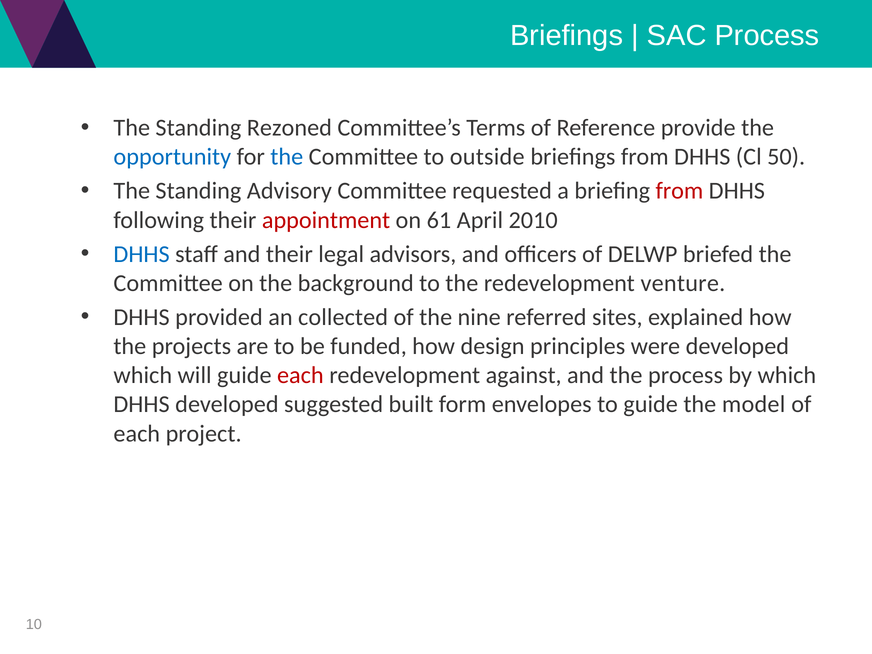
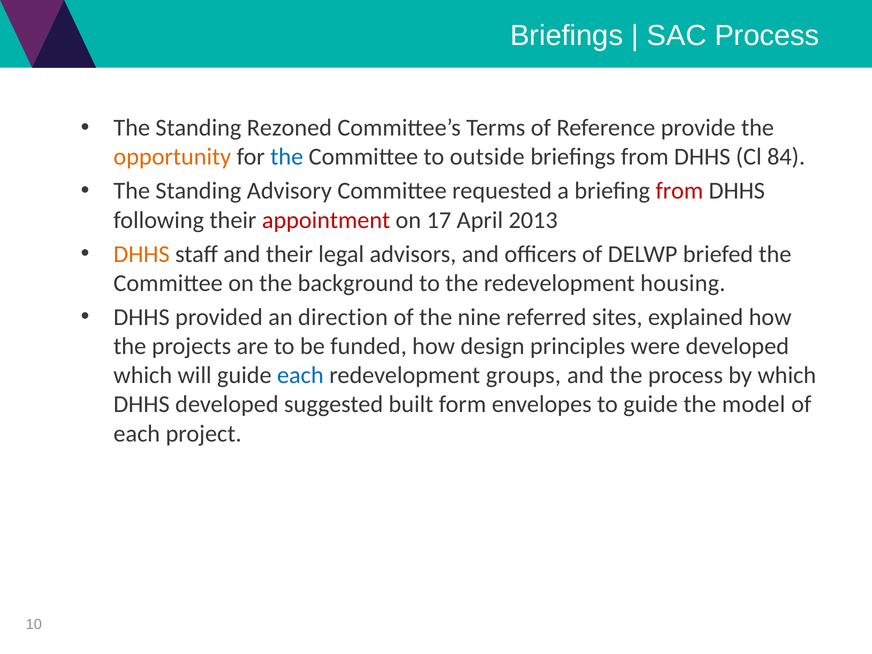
opportunity colour: blue -> orange (172, 157)
50: 50 -> 84 (786, 157)
61: 61 -> 17 (439, 220)
2010: 2010 -> 2013 (533, 220)
DHHS colour: blue -> orange (142, 254)
venture: venture -> housing (683, 283)
collected: collected -> direction (343, 317)
each colour: red -> blue (300, 375)
against: against -> groups (523, 375)
